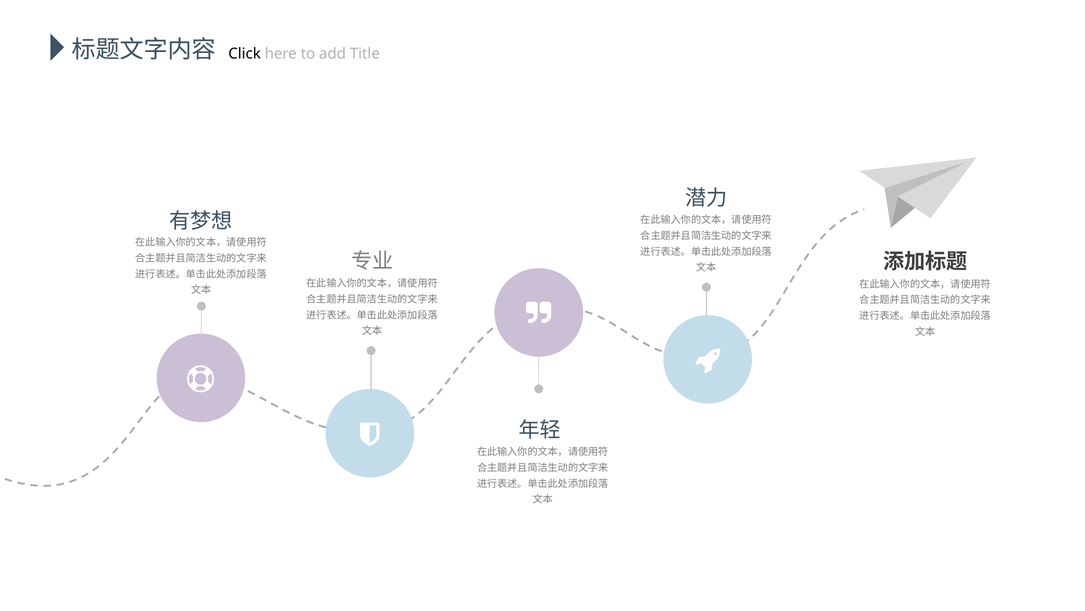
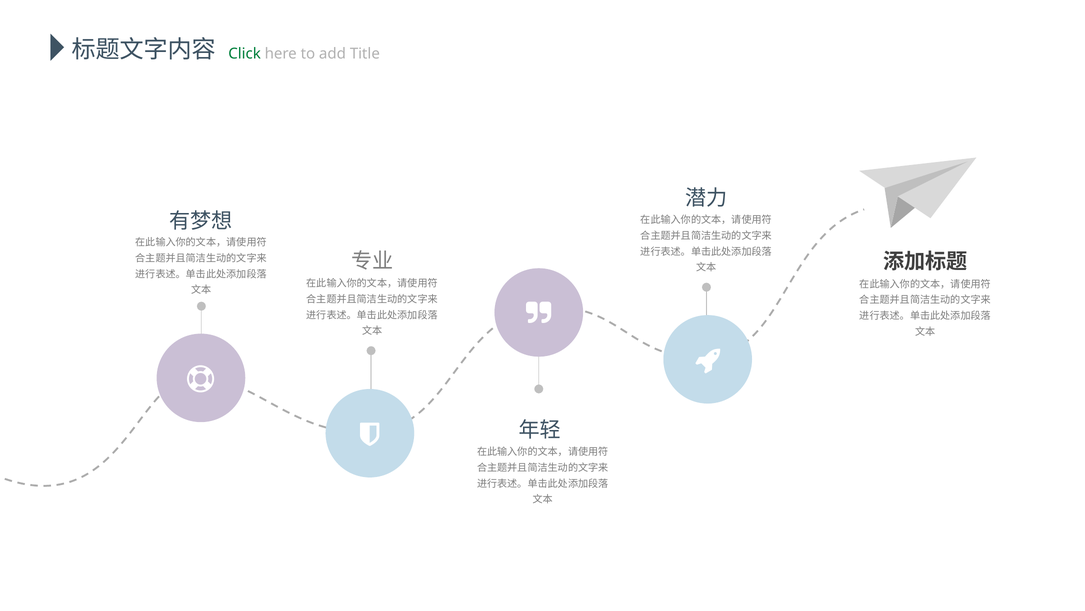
Click colour: black -> green (245, 54)
